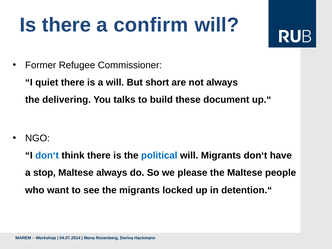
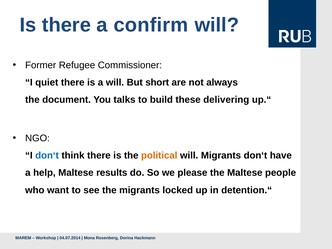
delivering: delivering -> document (67, 100)
document: document -> delivering (226, 100)
political colour: blue -> orange (159, 156)
stop: stop -> help (44, 173)
Maltese always: always -> results (112, 173)
